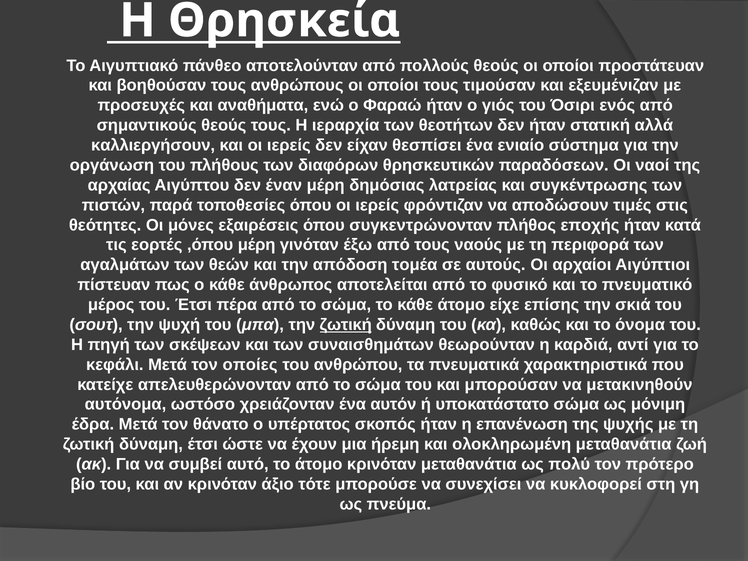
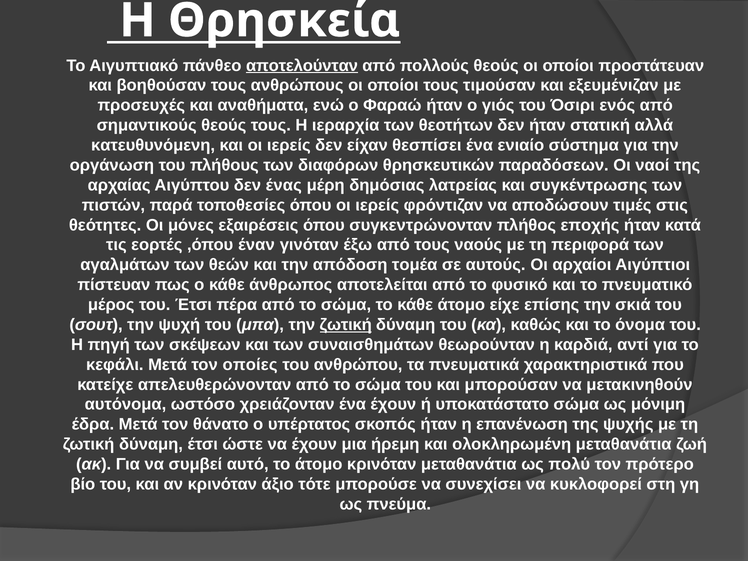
αποτελούνταν underline: none -> present (302, 66)
καλλιεργήσουν: καλλιεργήσουν -> κατευθυνόμενη (153, 145)
έναν: έναν -> ένας (284, 185)
,όπου μέρη: μέρη -> έναν (256, 245)
ένα αυτόν: αυτόν -> έχουν (393, 405)
